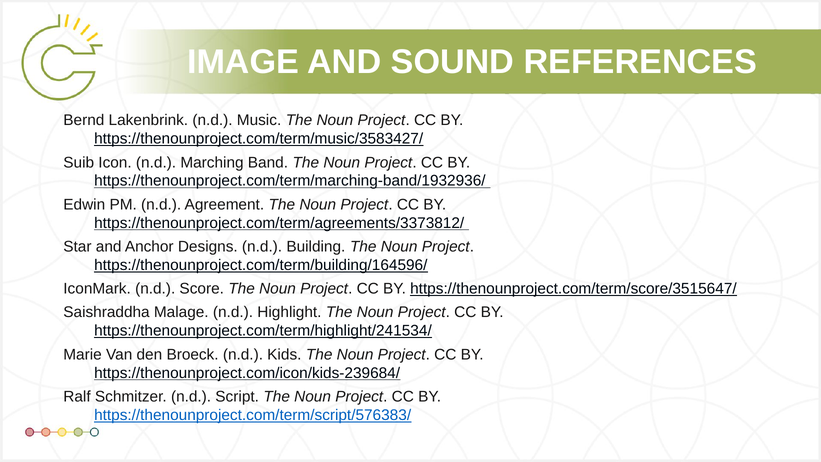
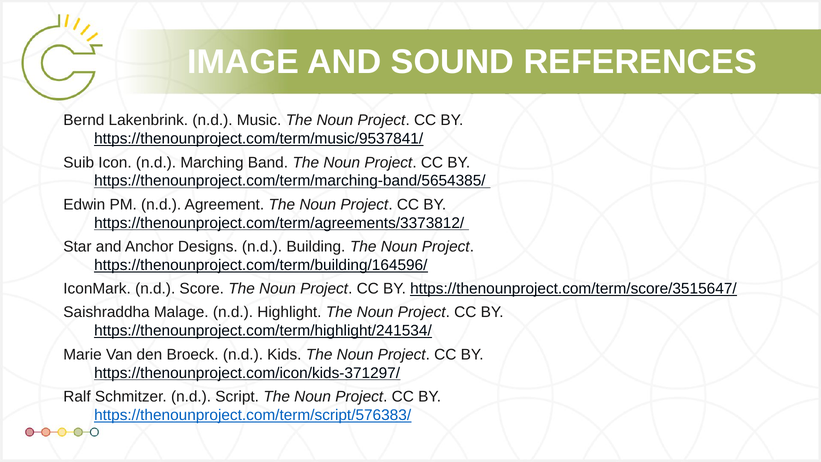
https://thenounproject.com/term/music/3583427/: https://thenounproject.com/term/music/3583427/ -> https://thenounproject.com/term/music/9537841/ (259, 139)
https://thenounproject.com/term/marching-band/1932936/: https://thenounproject.com/term/marching-band/1932936/ -> https://thenounproject.com/term/marching-band/5654385/ (290, 181)
https://thenounproject.com/icon/kids-239684/: https://thenounproject.com/icon/kids-239684/ -> https://thenounproject.com/icon/kids-371297/ (247, 373)
